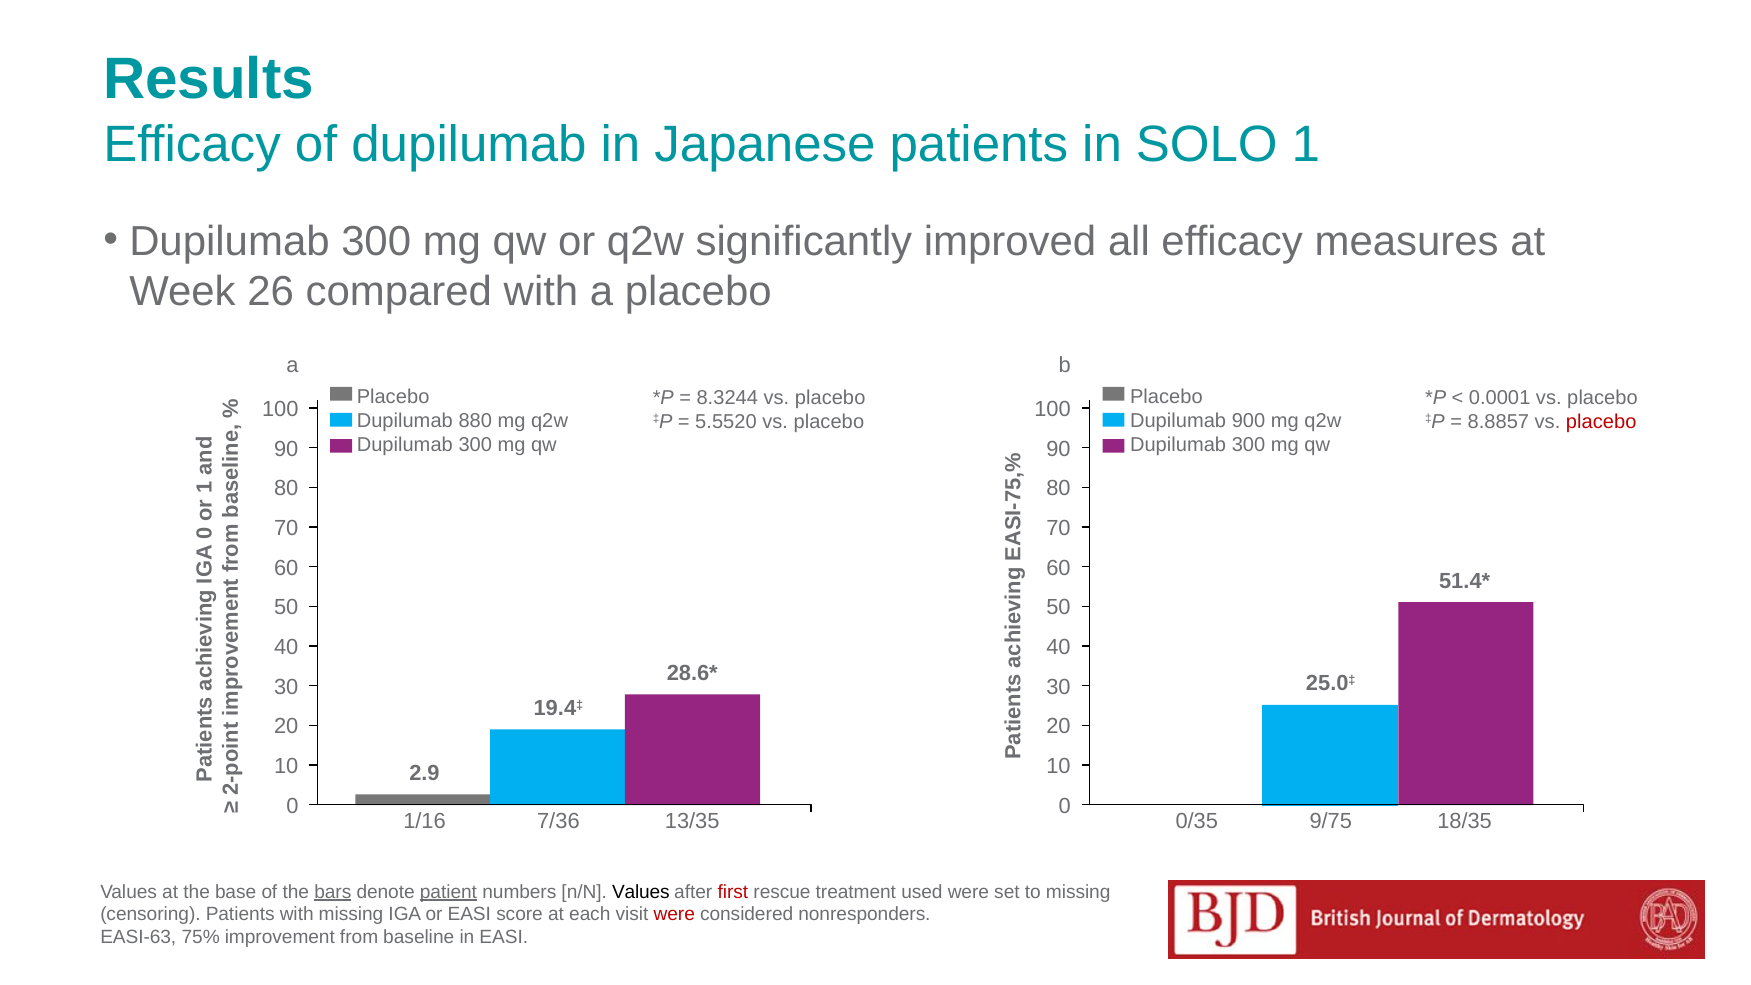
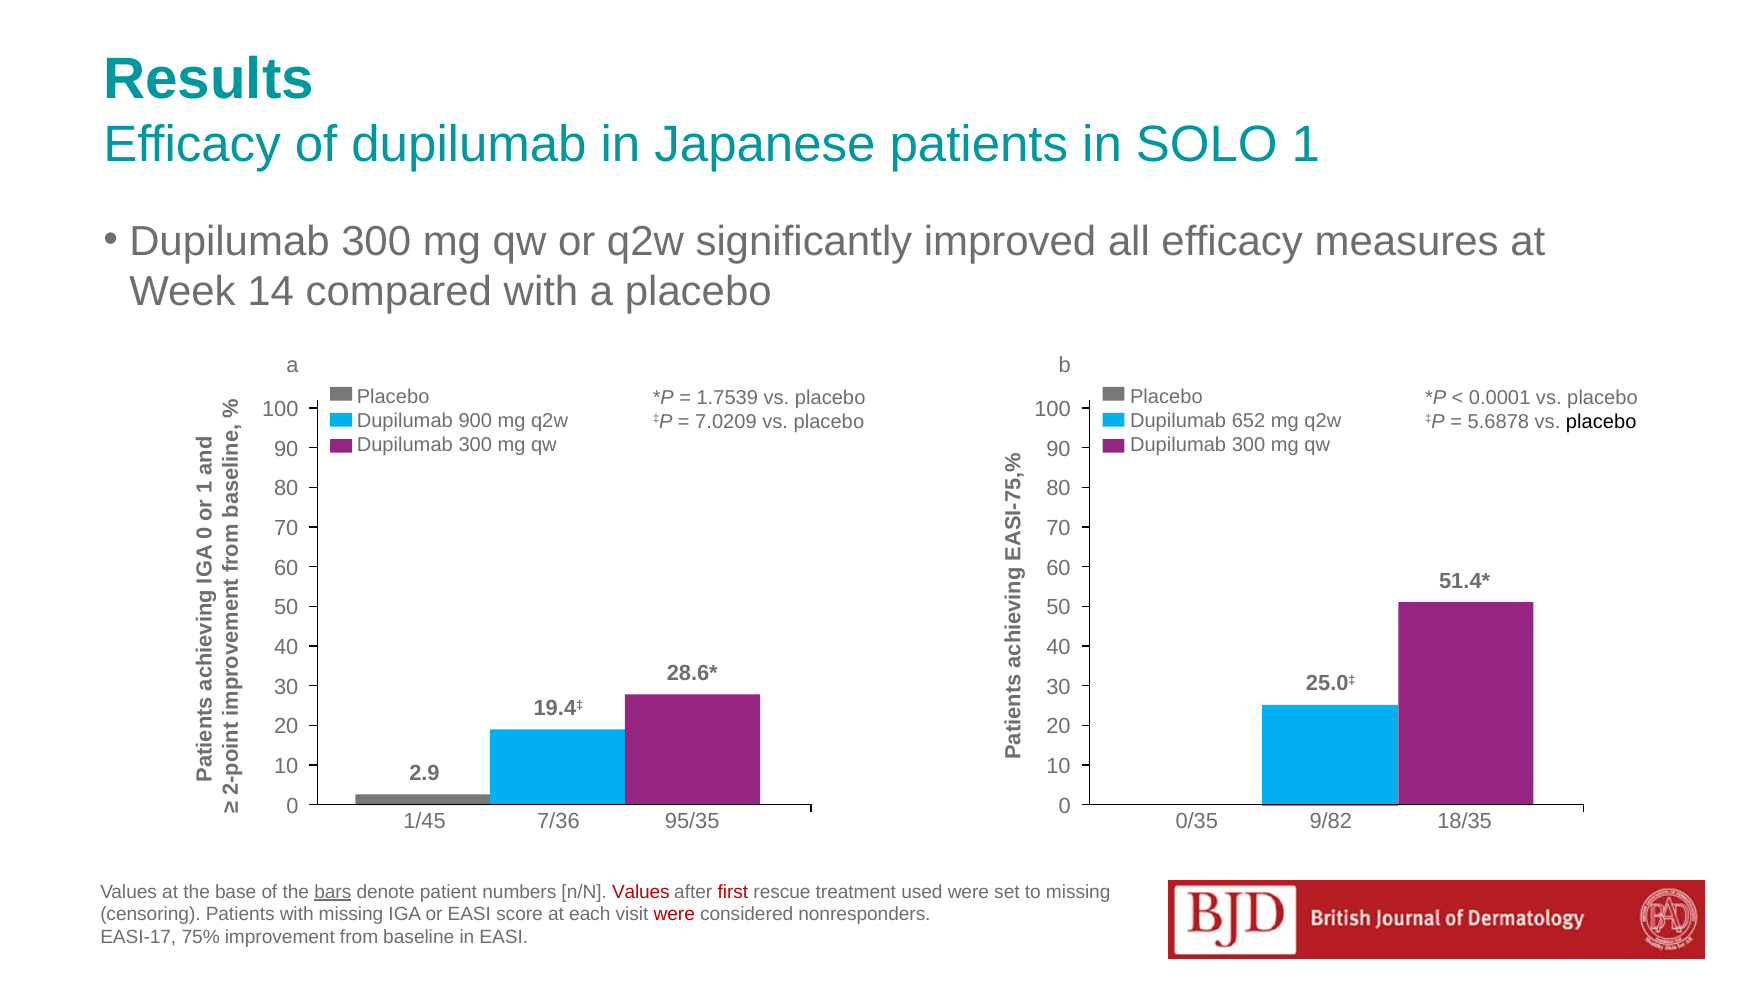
26: 26 -> 14 (271, 292)
8.3244: 8.3244 -> 1.7539 (727, 398)
880: 880 -> 900 (475, 421)
900: 900 -> 652 (1249, 421)
5.5520: 5.5520 -> 7.0209 (726, 422)
8.8857: 8.8857 -> 5.6878 (1498, 422)
placebo colour: red -> black (1601, 422)
1/16: 1/16 -> 1/45 (425, 822)
13/35: 13/35 -> 95/35 (692, 822)
9/75: 9/75 -> 9/82 (1331, 822)
patient underline: present -> none (448, 892)
Values colour: black -> red (641, 892)
EASI-63: EASI-63 -> EASI-17 (138, 938)
